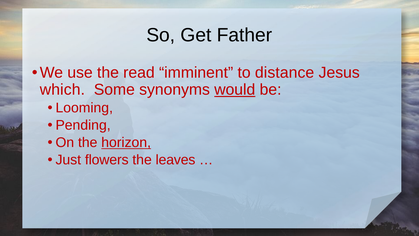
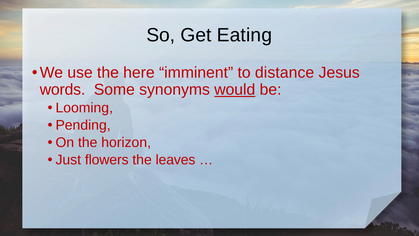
Father: Father -> Eating (244, 35)
read: read -> here (139, 73)
which: which -> words (63, 90)
horizon underline: present -> none (126, 142)
